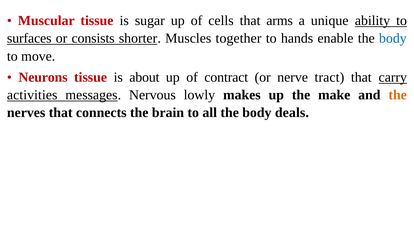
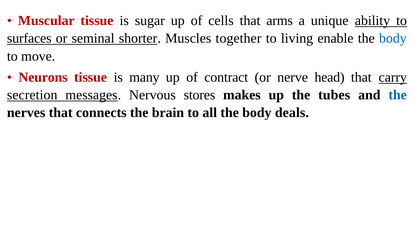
consists: consists -> seminal (93, 38)
hands: hands -> living (297, 38)
about: about -> many (144, 77)
tract: tract -> head (330, 77)
activities: activities -> secretion (32, 95)
lowly: lowly -> stores (199, 95)
make: make -> tubes (334, 95)
the colour: orange -> blue (398, 95)
